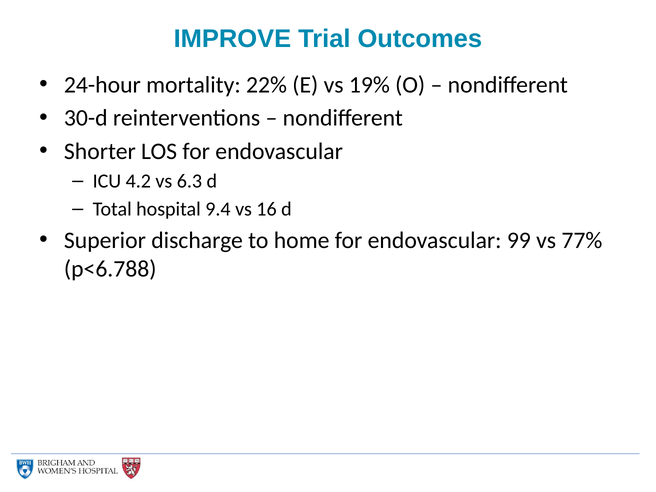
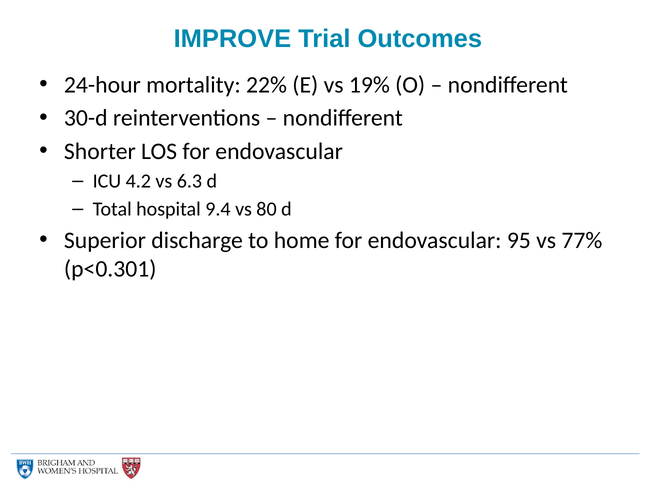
16: 16 -> 80 (267, 209)
99: 99 -> 95 (519, 240)
p<6.788: p<6.788 -> p<0.301 (110, 269)
